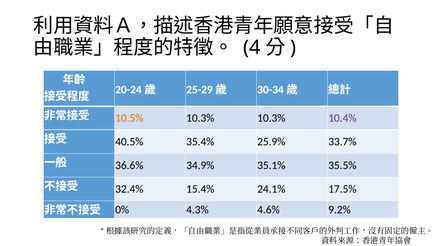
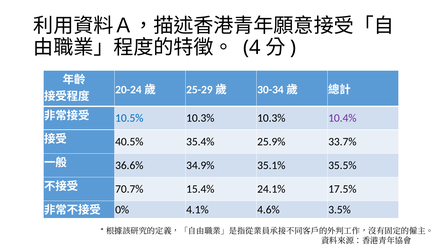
10.5% colour: orange -> blue (129, 118)
32.4%: 32.4% -> 70.7% (129, 189)
4.3%: 4.3% -> 4.1% (197, 209)
9.2%: 9.2% -> 3.5% (339, 209)
